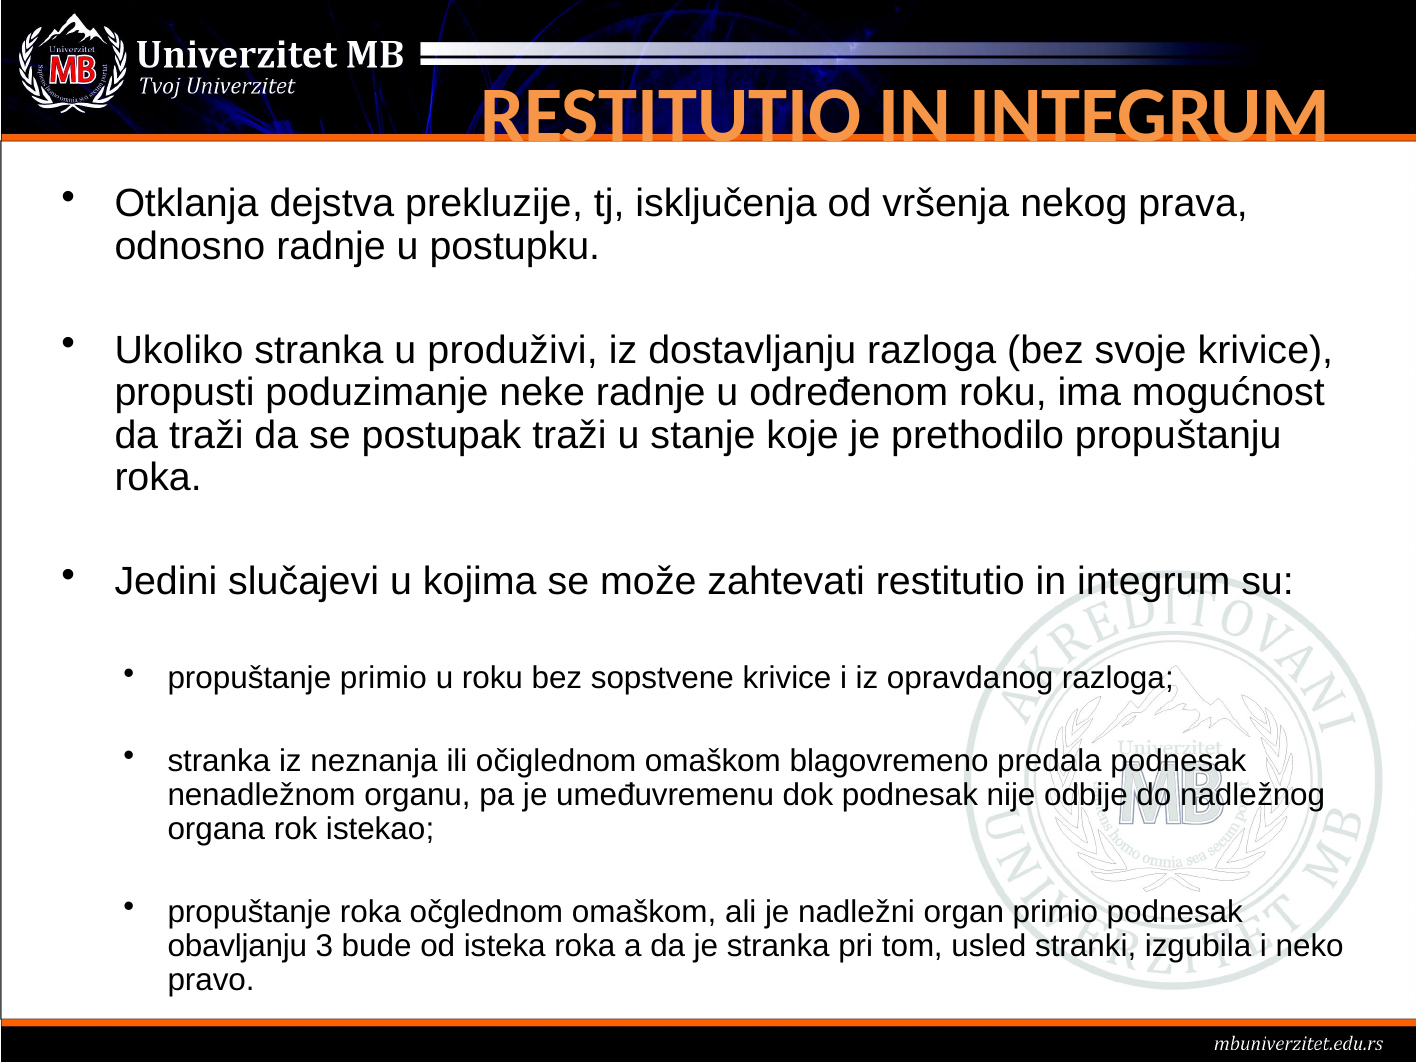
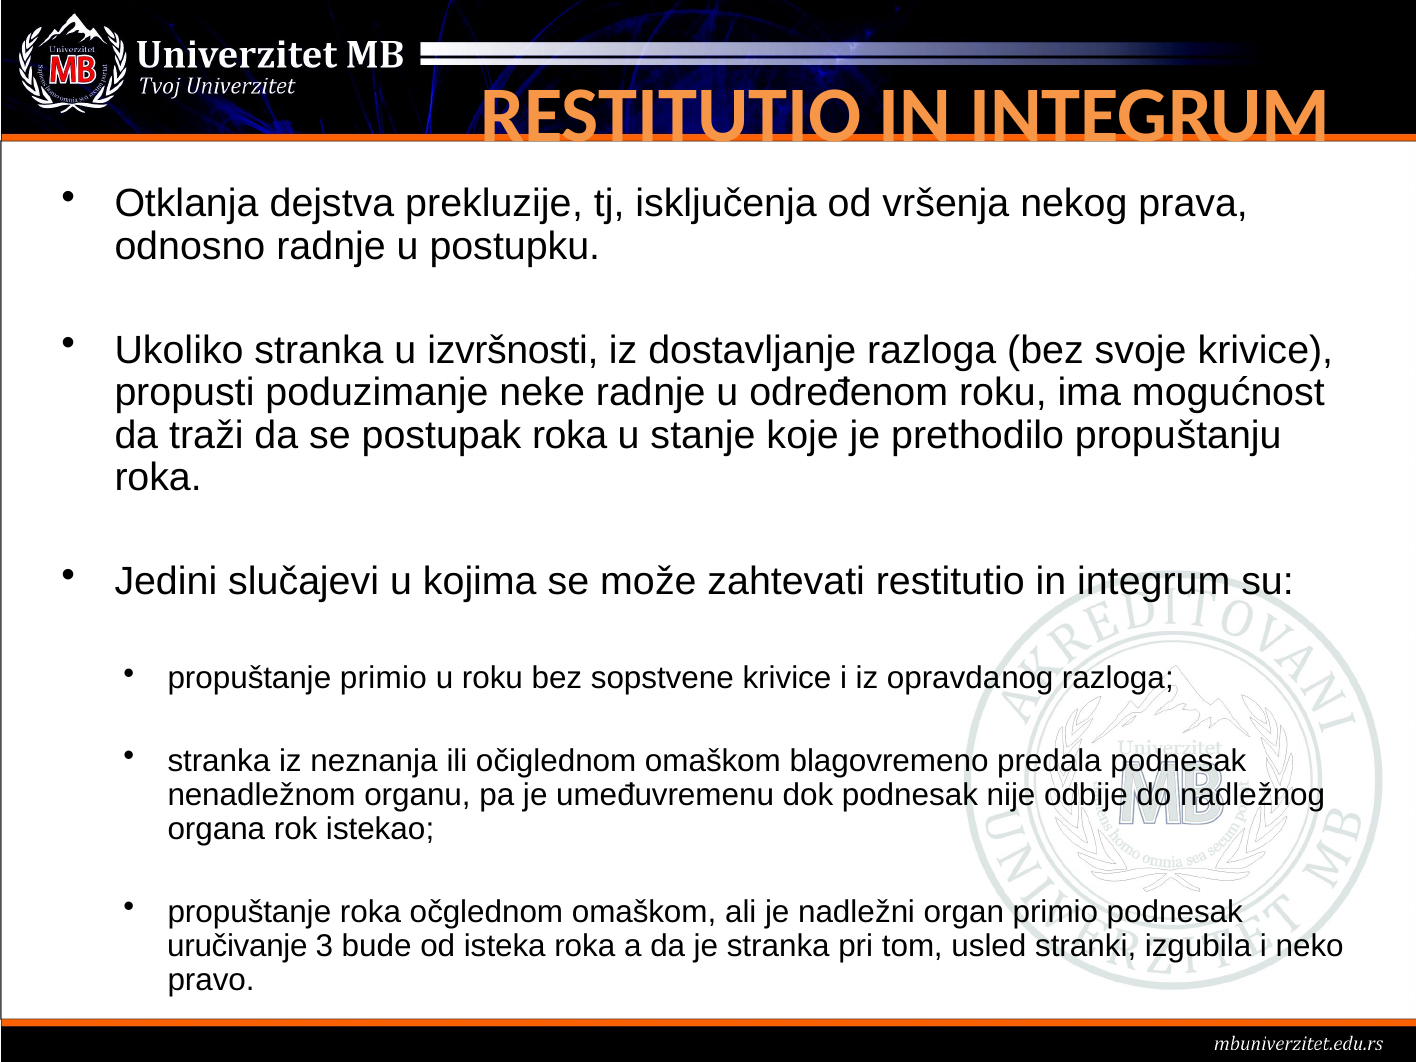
produživi: produživi -> izvršnosti (513, 350)
dostavljanju: dostavljanju -> dostavljanje (752, 350)
postupak traži: traži -> roka (570, 435)
obavljanju: obavljanju -> uručivanje (237, 946)
